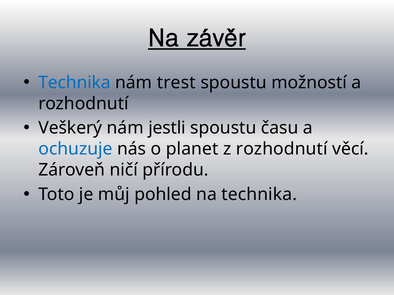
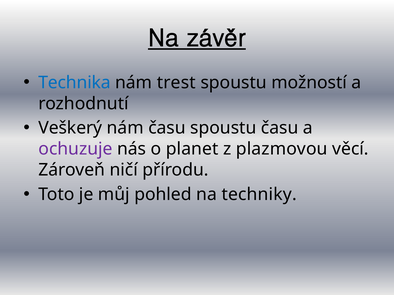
nám jestli: jestli -> času (167, 128)
ochuzuje colour: blue -> purple (75, 149)
z rozhodnutí: rozhodnutí -> plazmovou (282, 149)
na technika: technika -> techniky (259, 195)
